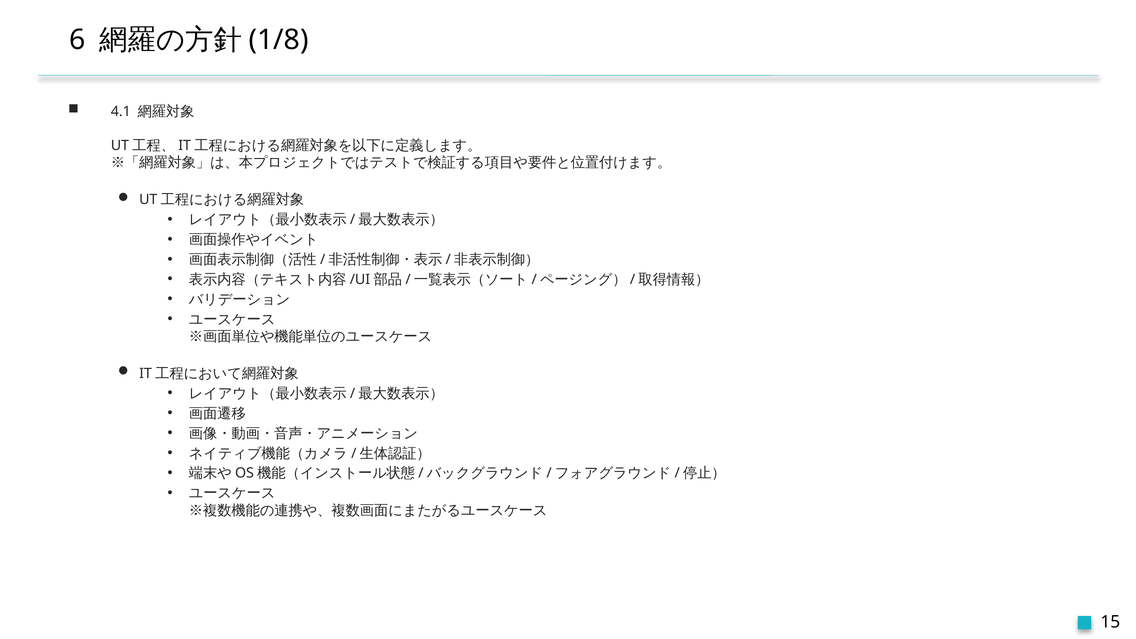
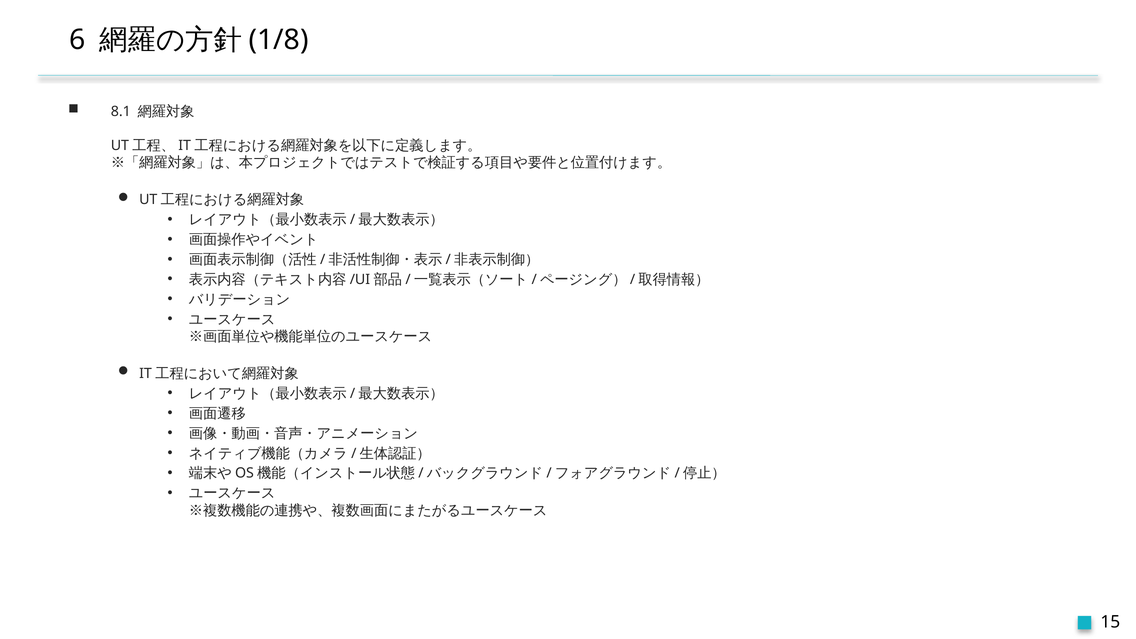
4.1: 4.1 -> 8.1 (121, 112)
